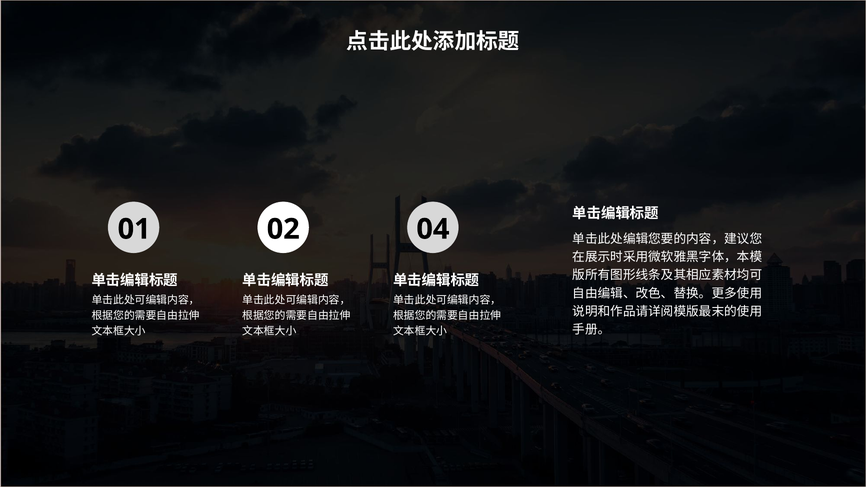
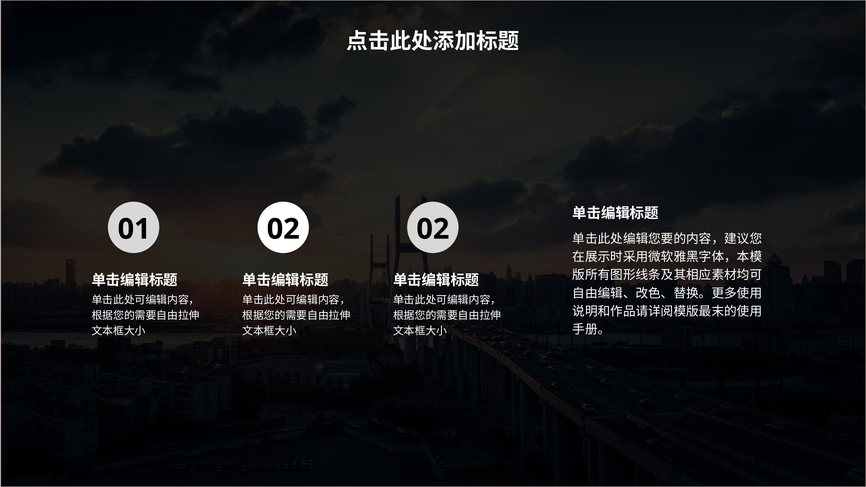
02 04: 04 -> 02 (433, 229)
